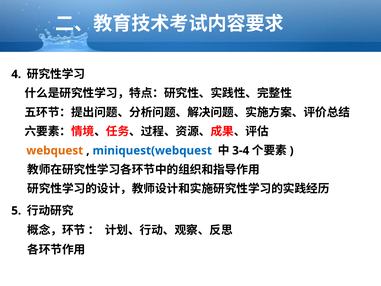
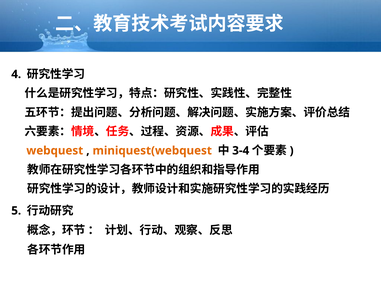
miniquest(webquest colour: blue -> orange (152, 150)
